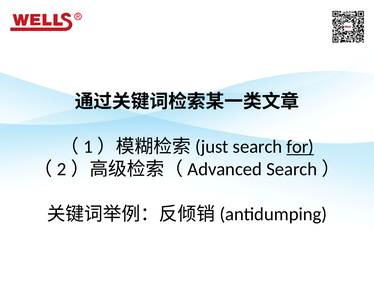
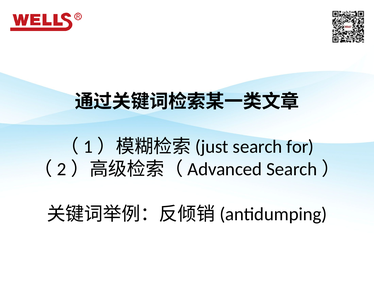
for underline: present -> none (300, 146)
